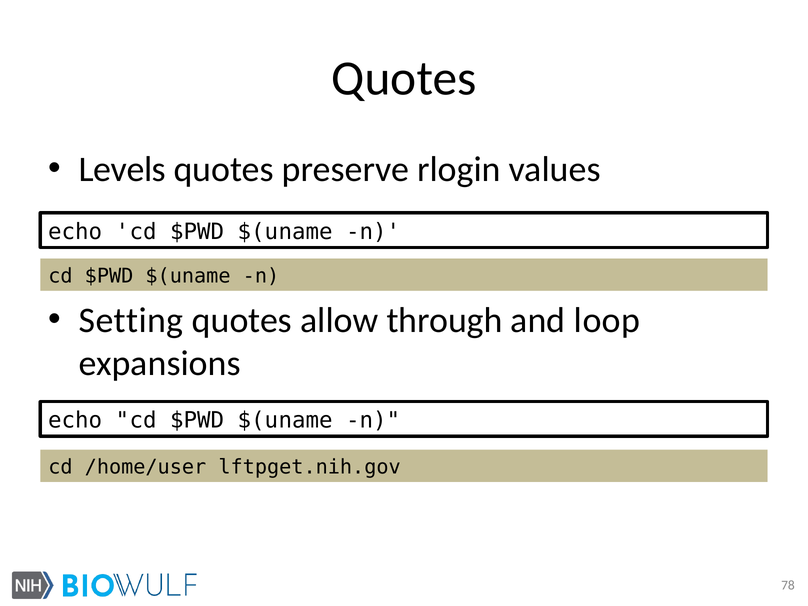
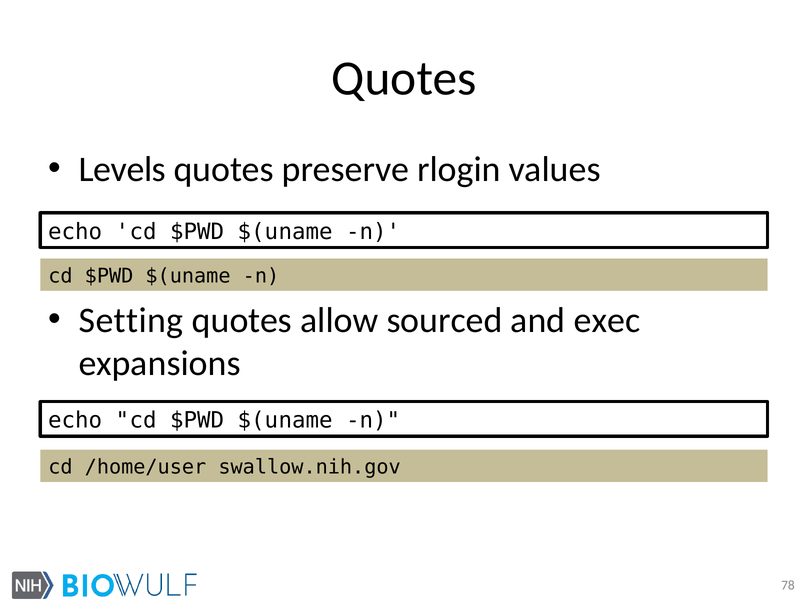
through: through -> sourced (444, 320)
loop: loop -> exec (607, 320)
lftpget.nih.gov: lftpget.nih.gov -> swallow.nih.gov (310, 467)
